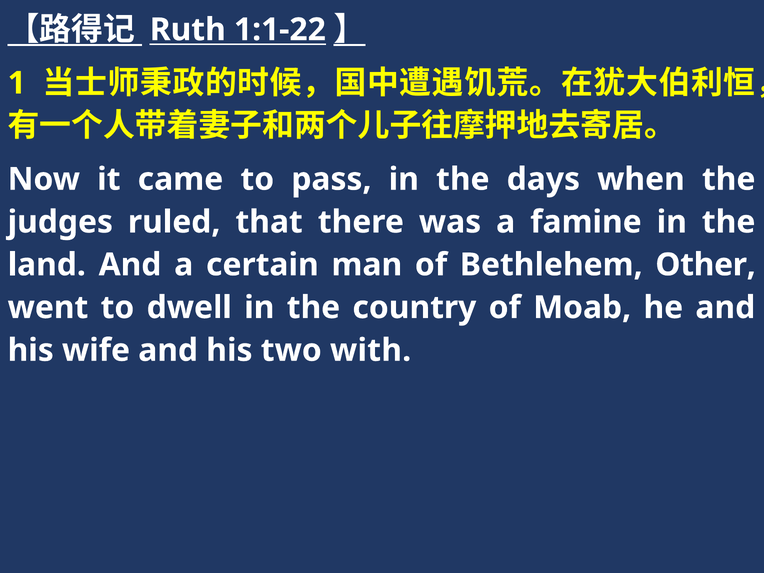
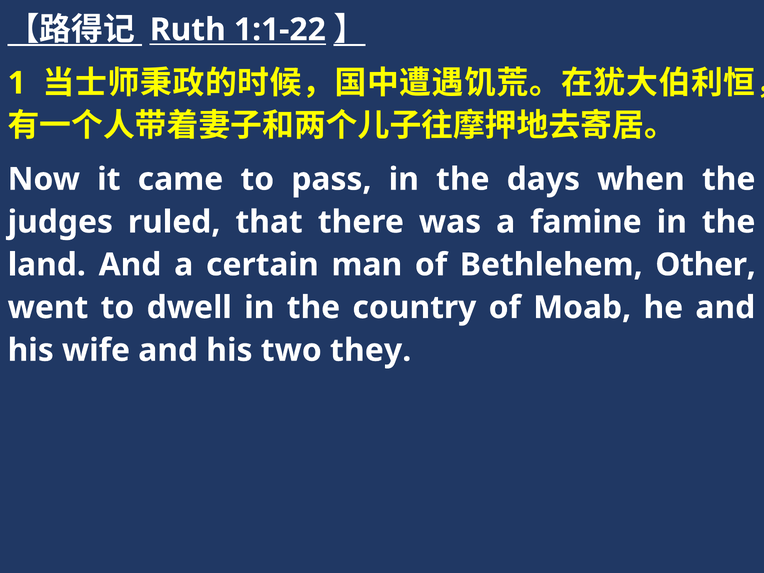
with: with -> they (371, 350)
